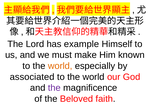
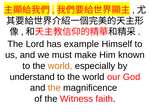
associated: associated -> understand (32, 77)
the colour: purple -> orange (54, 88)
Beloved: Beloved -> Witness (76, 99)
